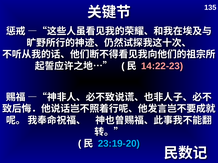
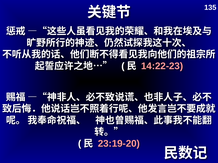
23:19-20 colour: light blue -> pink (119, 144)
